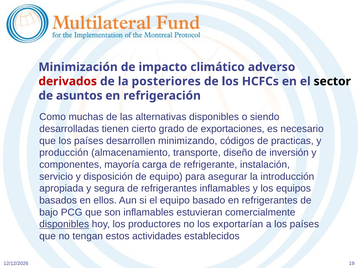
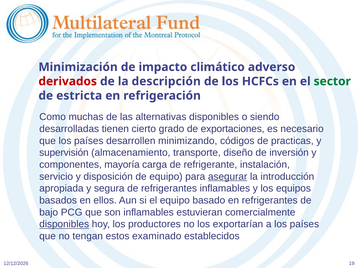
posteriores: posteriores -> descripción (166, 82)
sector colour: black -> green (332, 82)
asuntos: asuntos -> estricta (79, 96)
producción: producción -> supervisión (64, 153)
asegurar underline: none -> present (228, 177)
actividades: actividades -> examinado (157, 237)
